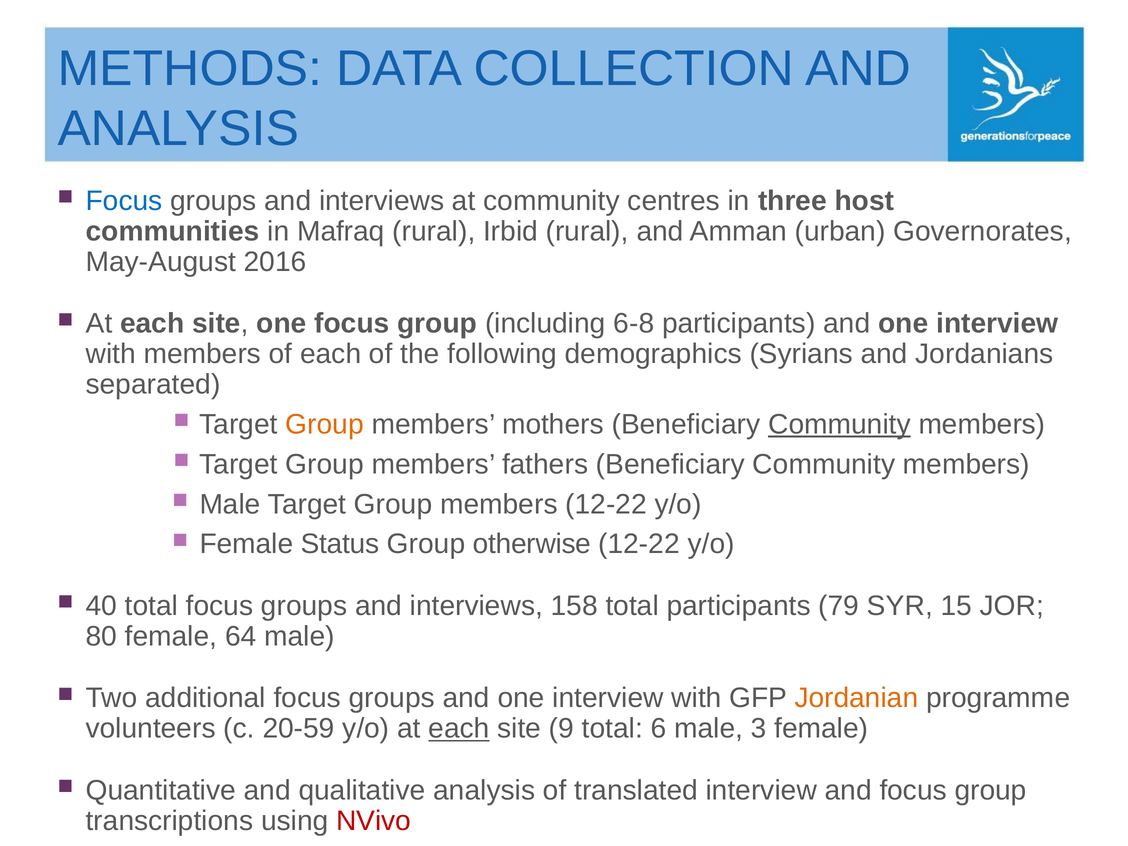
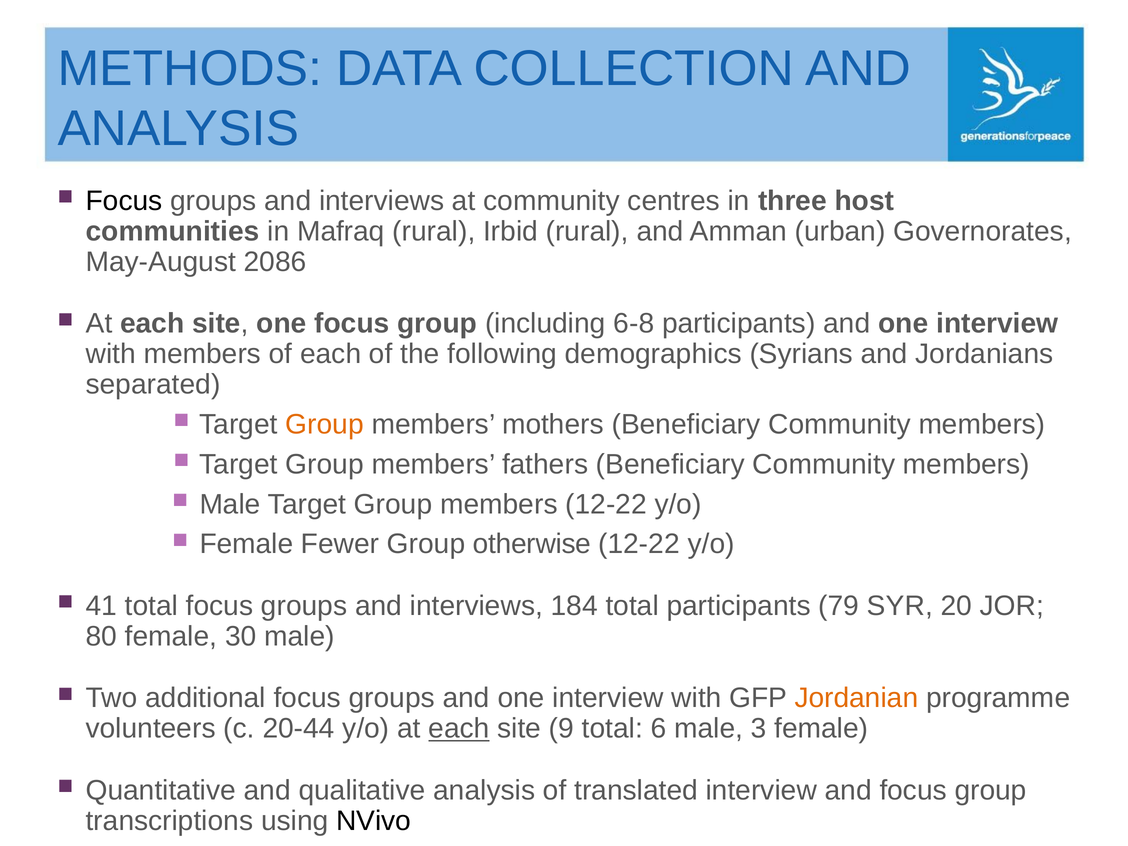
Focus colour: blue -> black (124, 201)
2016: 2016 -> 2086 (275, 262)
Community underline: present -> none (839, 424)
Status: Status -> Fewer (340, 544)
40: 40 -> 41 (101, 606)
158: 158 -> 184 (574, 606)
15: 15 -> 20 (956, 606)
64: 64 -> 30 (241, 636)
20-59: 20-59 -> 20-44 (299, 729)
NVivo colour: red -> black (373, 821)
